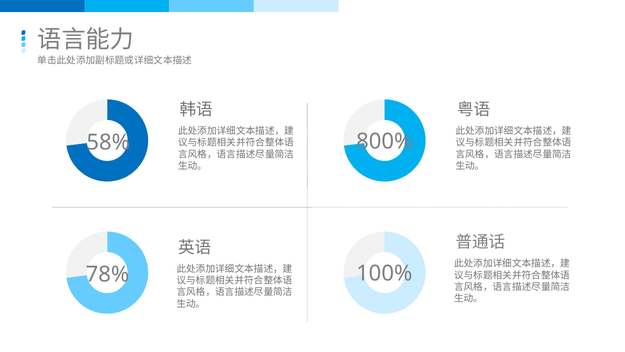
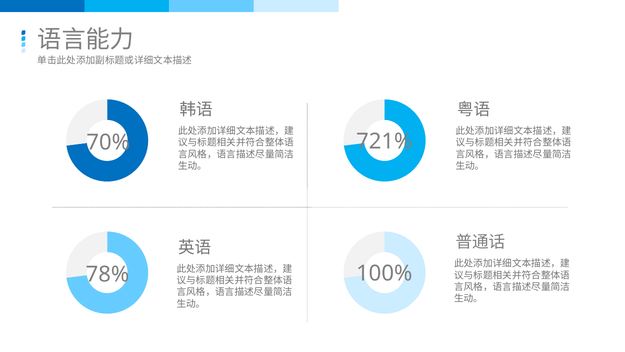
800%: 800% -> 721% (384, 141)
58%: 58% -> 70% (108, 142)
